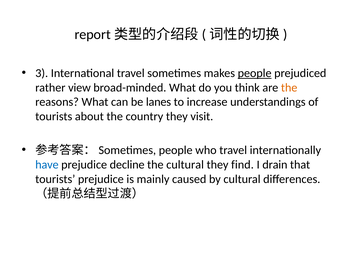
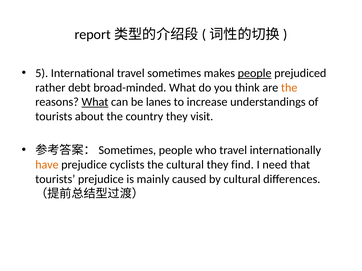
3: 3 -> 5 (42, 73)
view: view -> debt (79, 88)
What underline: none -> present (95, 102)
have colour: blue -> orange (47, 165)
decline: decline -> cyclists (127, 165)
drain: drain -> need (275, 165)
